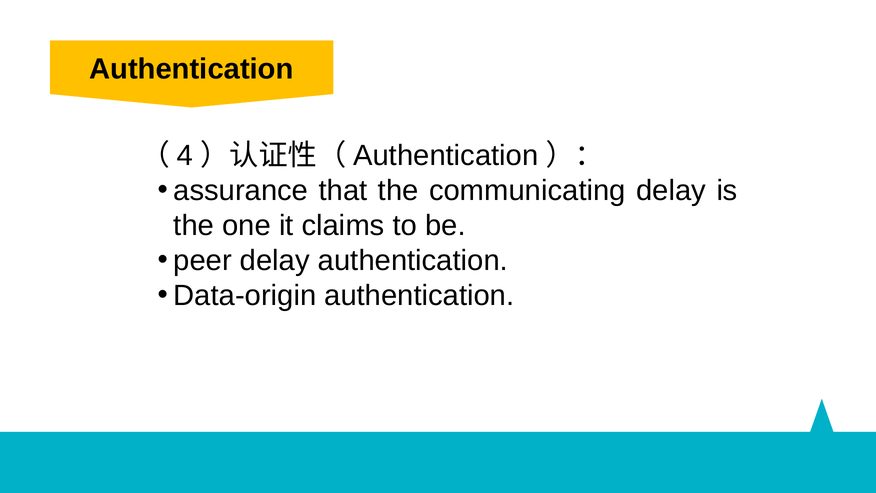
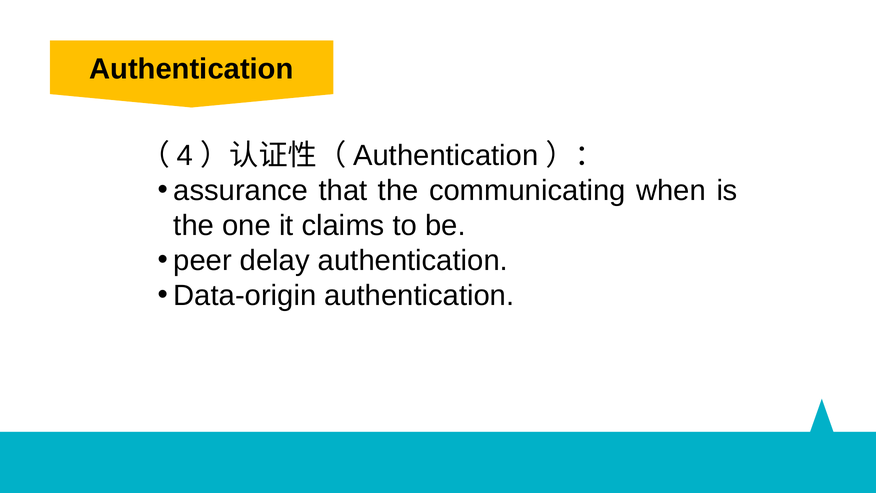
communicating delay: delay -> when (671, 190)
